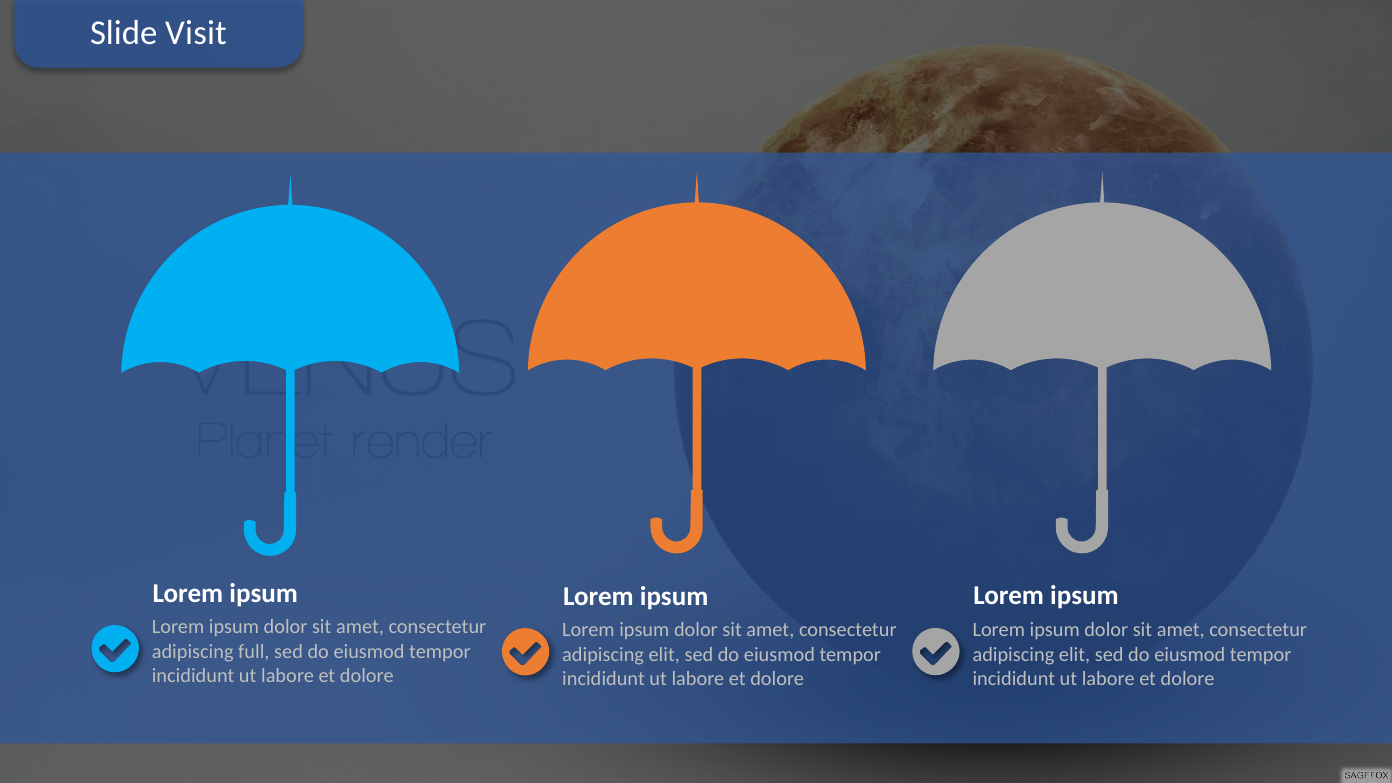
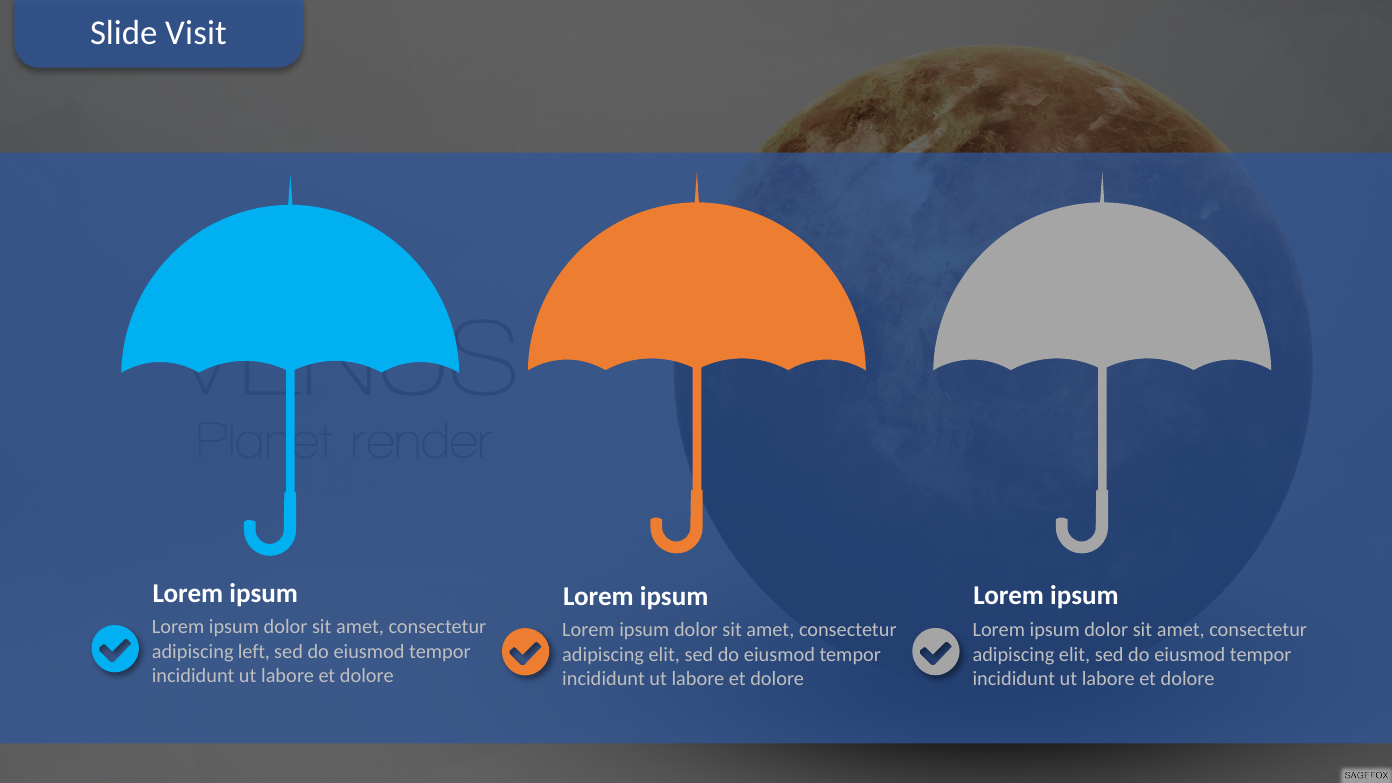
full: full -> left (254, 652)
